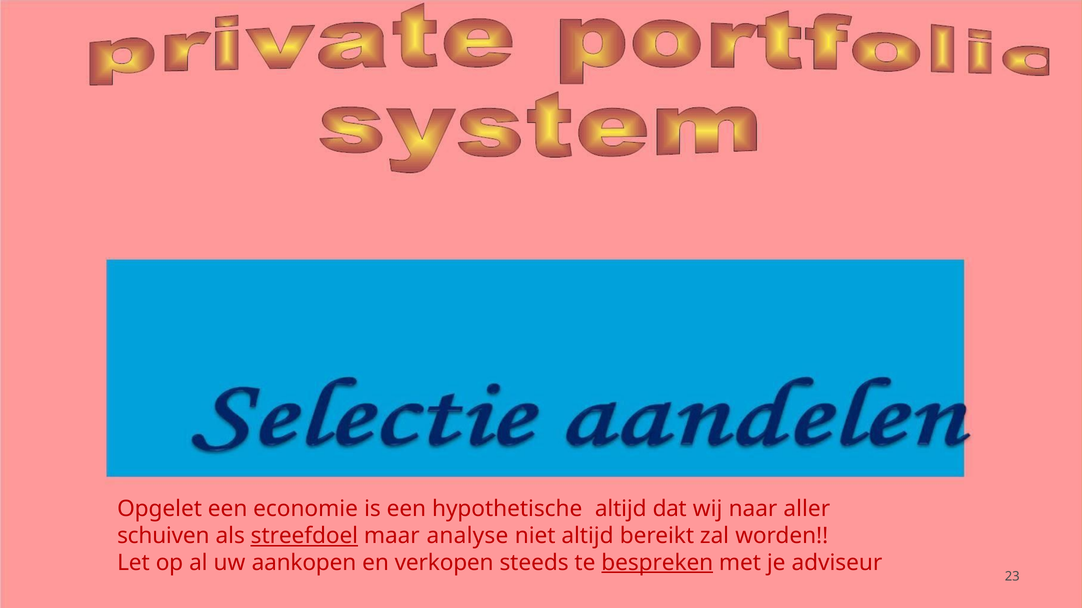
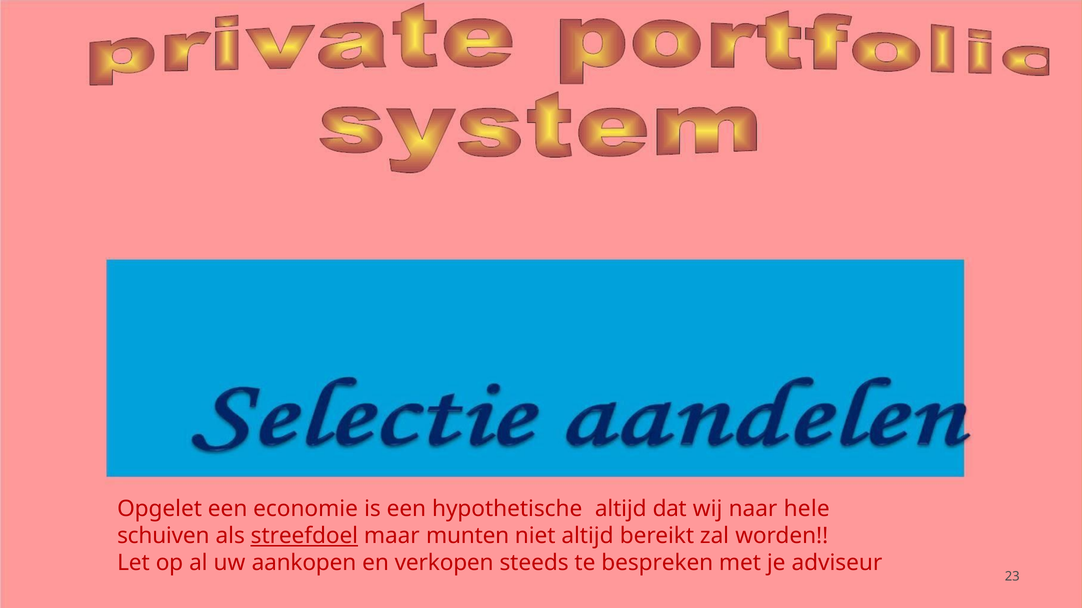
aller: aller -> hele (807, 509)
analyse: analyse -> munten (468, 536)
bespreken underline: present -> none (657, 563)
